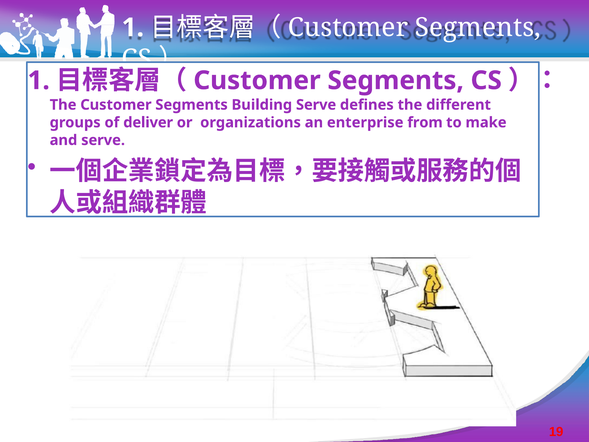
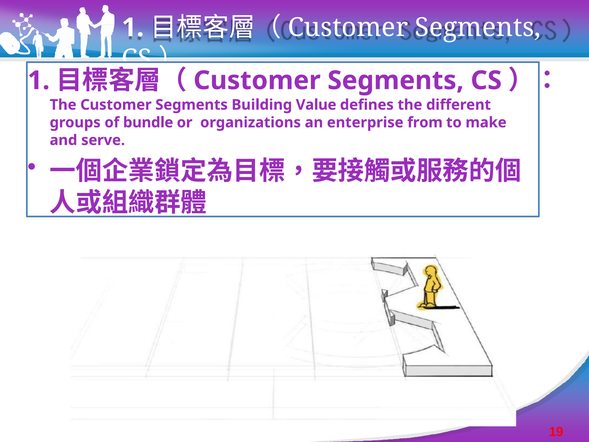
Building Serve: Serve -> Value (316, 105)
deliver: deliver -> bundle (148, 122)
